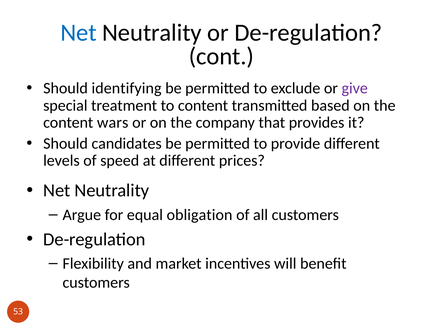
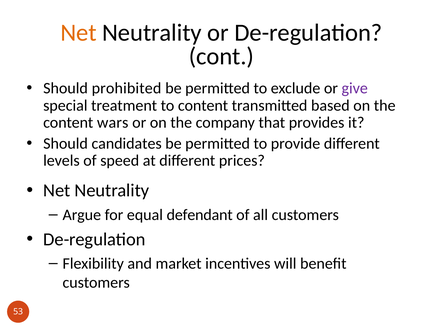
Net colour: blue -> orange (79, 33)
identifying: identifying -> prohibited (126, 88)
obligation: obligation -> defendant (200, 215)
